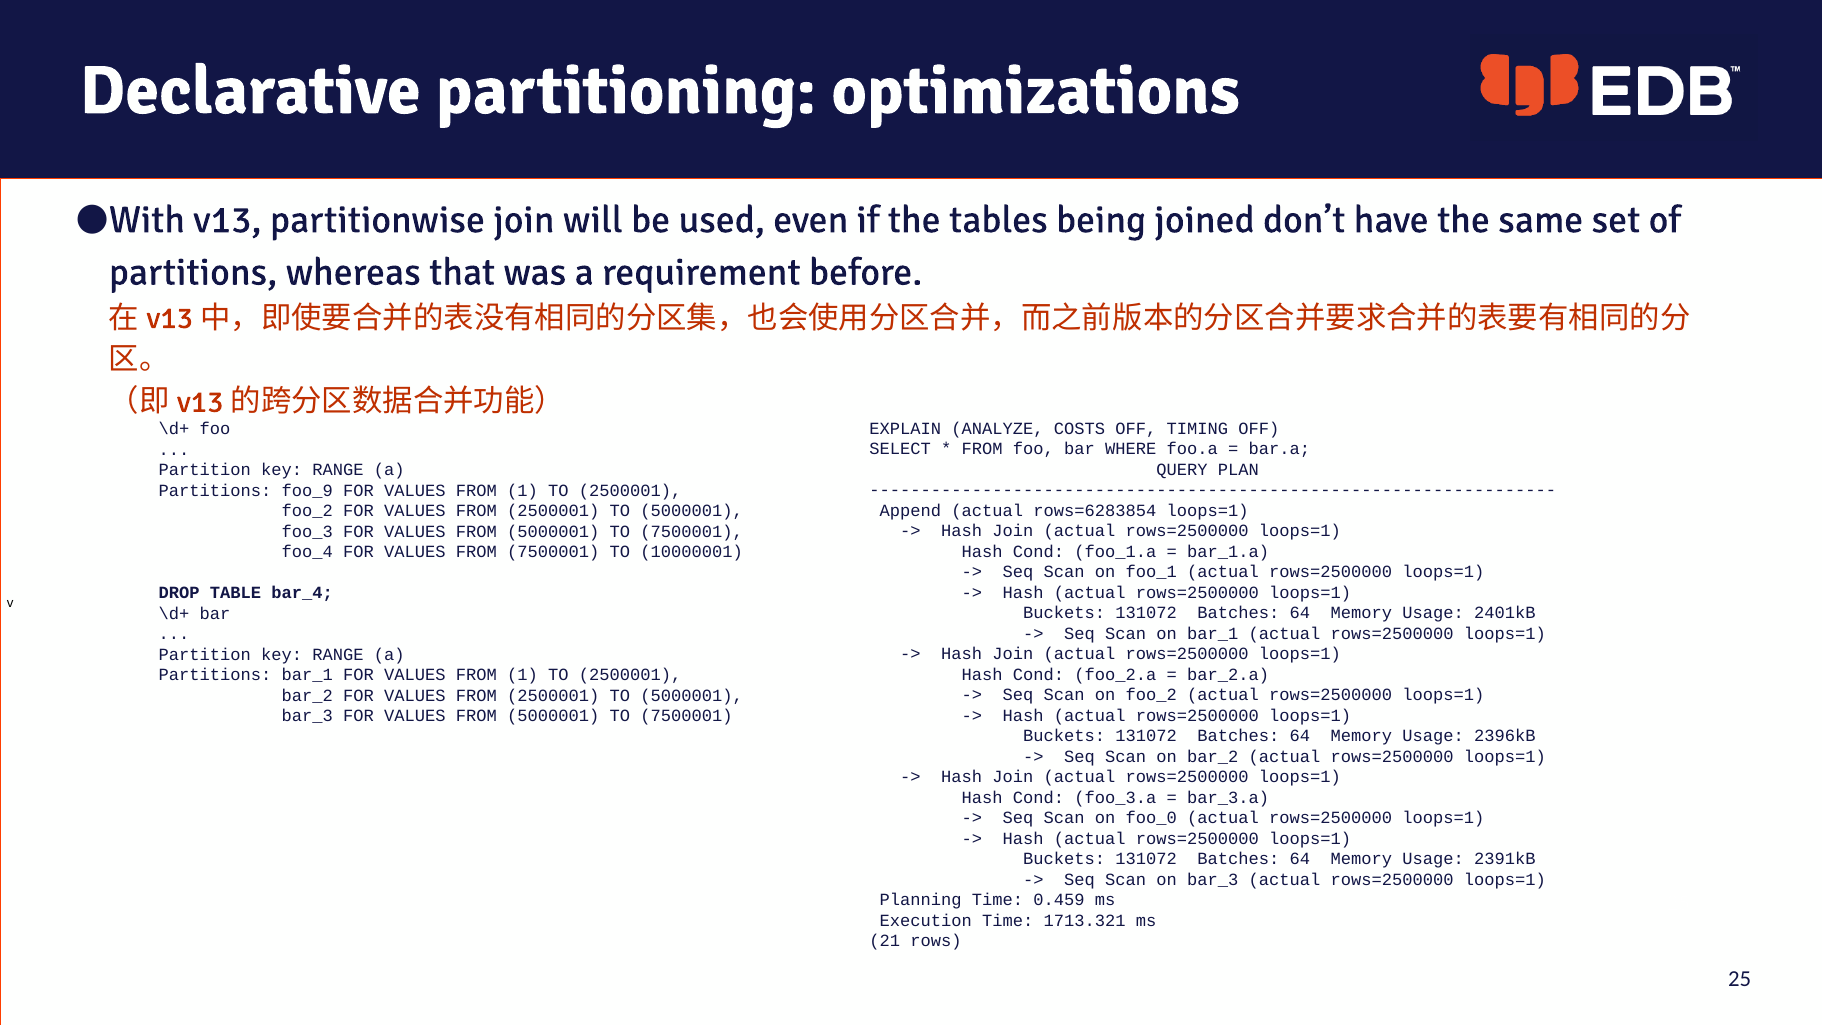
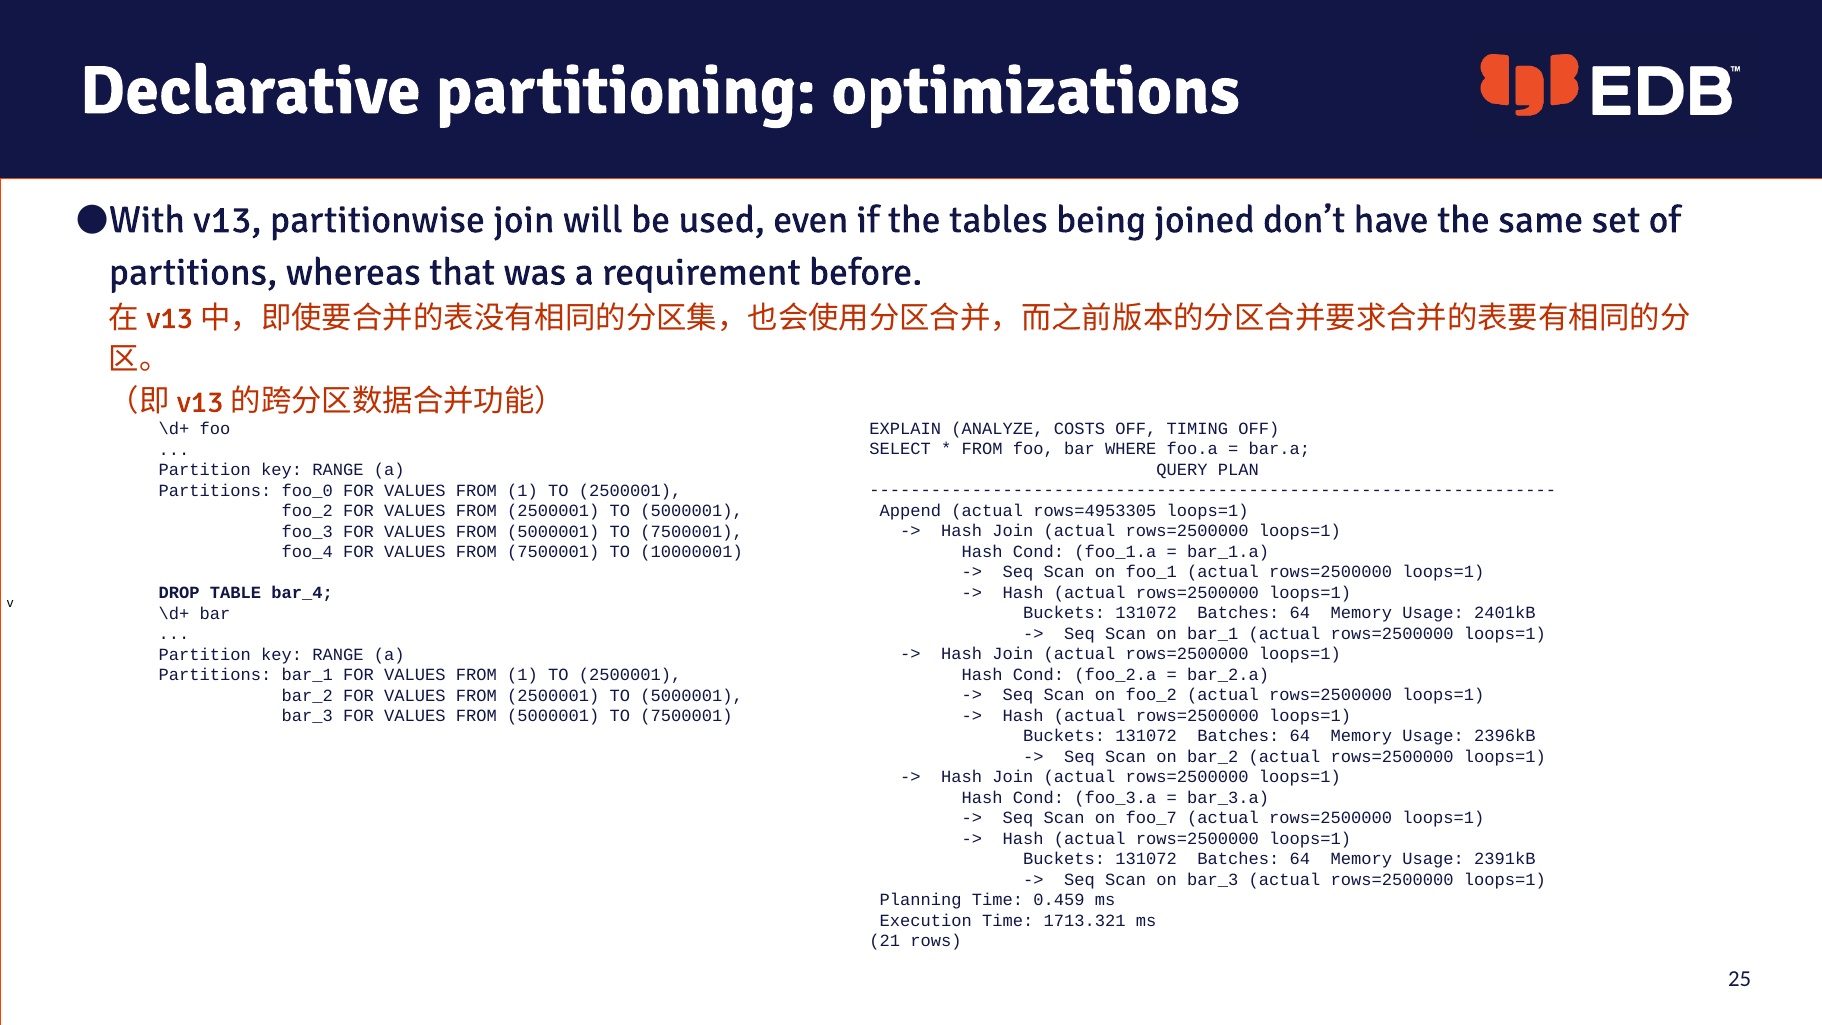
foo_9: foo_9 -> foo_0 (307, 491)
rows=6283854: rows=6283854 -> rows=4953305 (1095, 511)
foo_0: foo_0 -> foo_7 (1151, 818)
